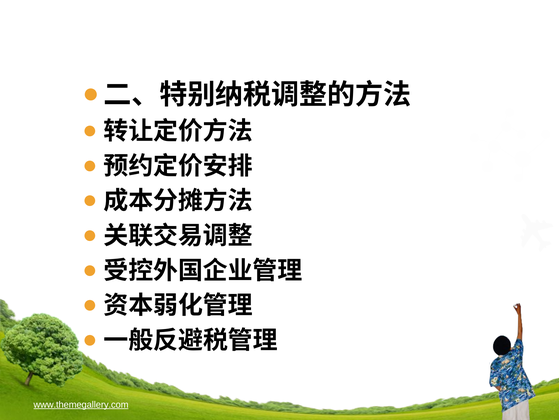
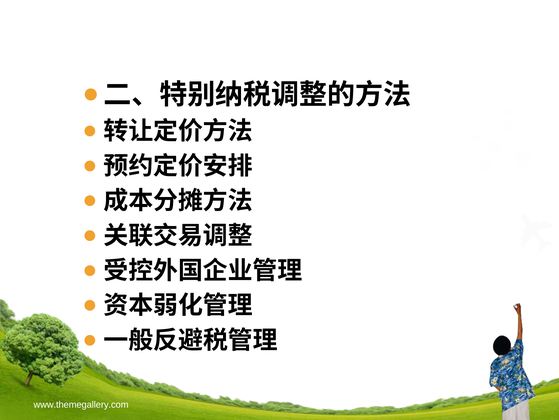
www.themegallery.com underline: present -> none (81, 404)
